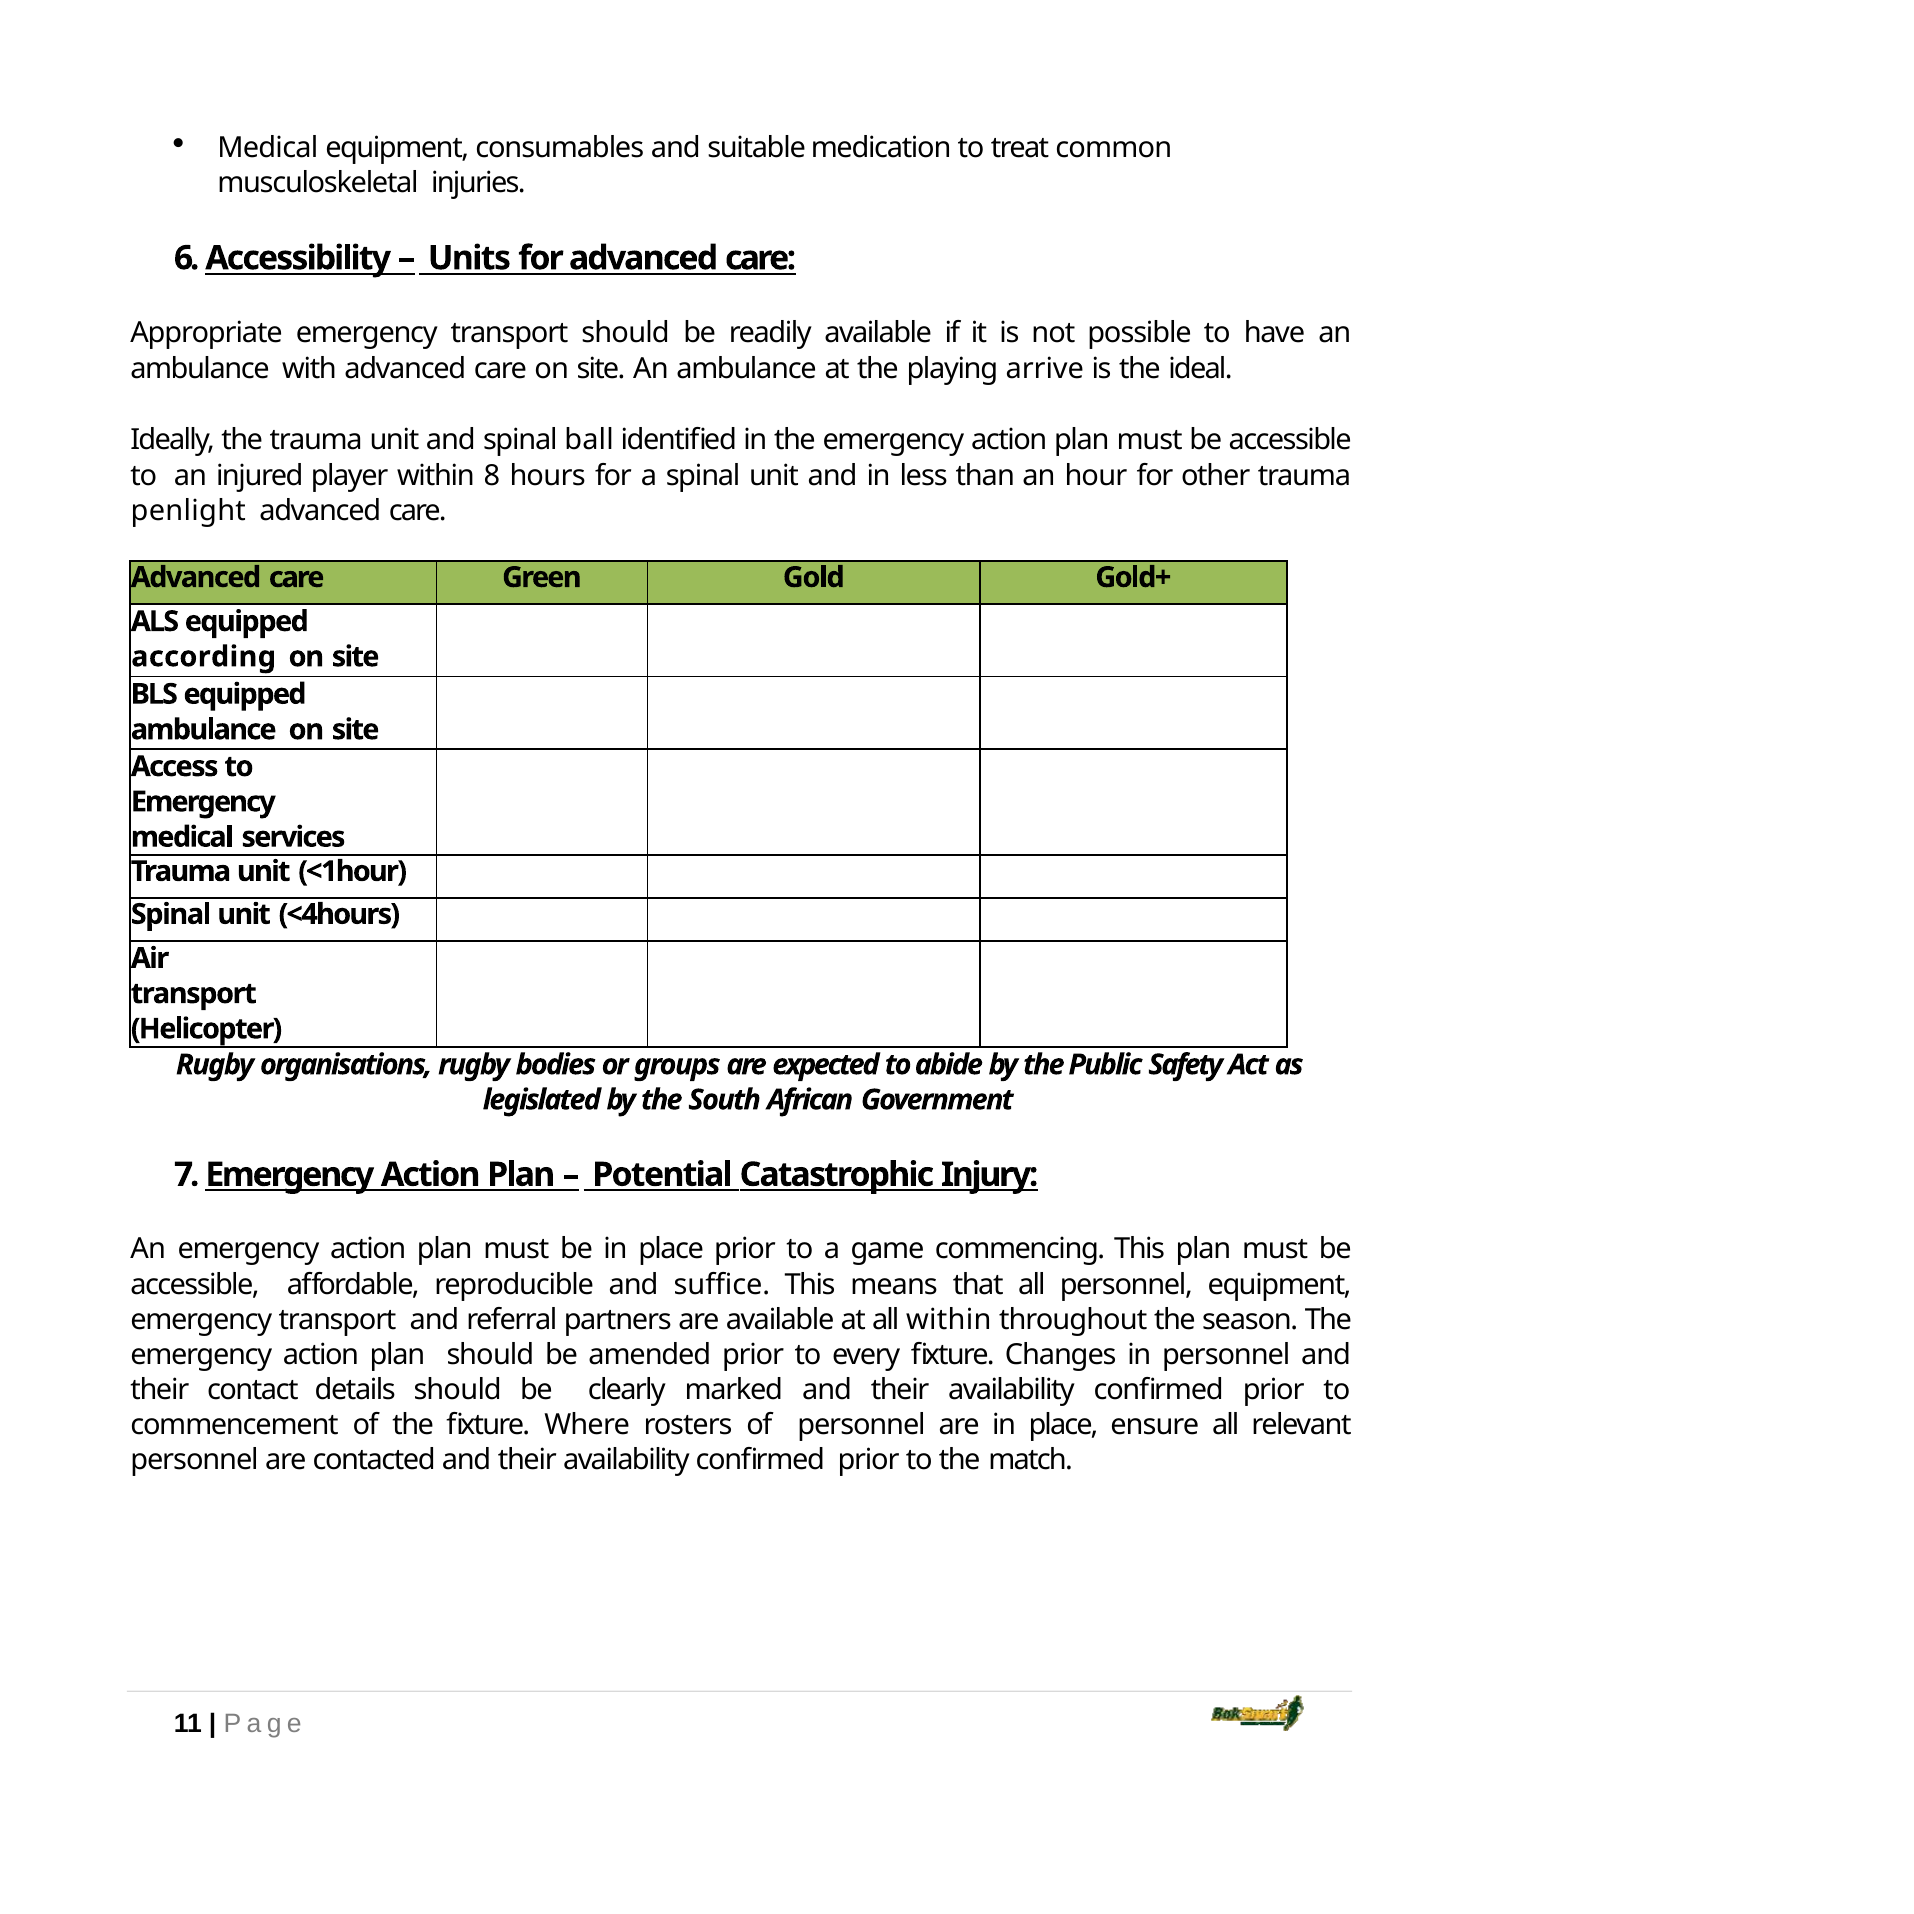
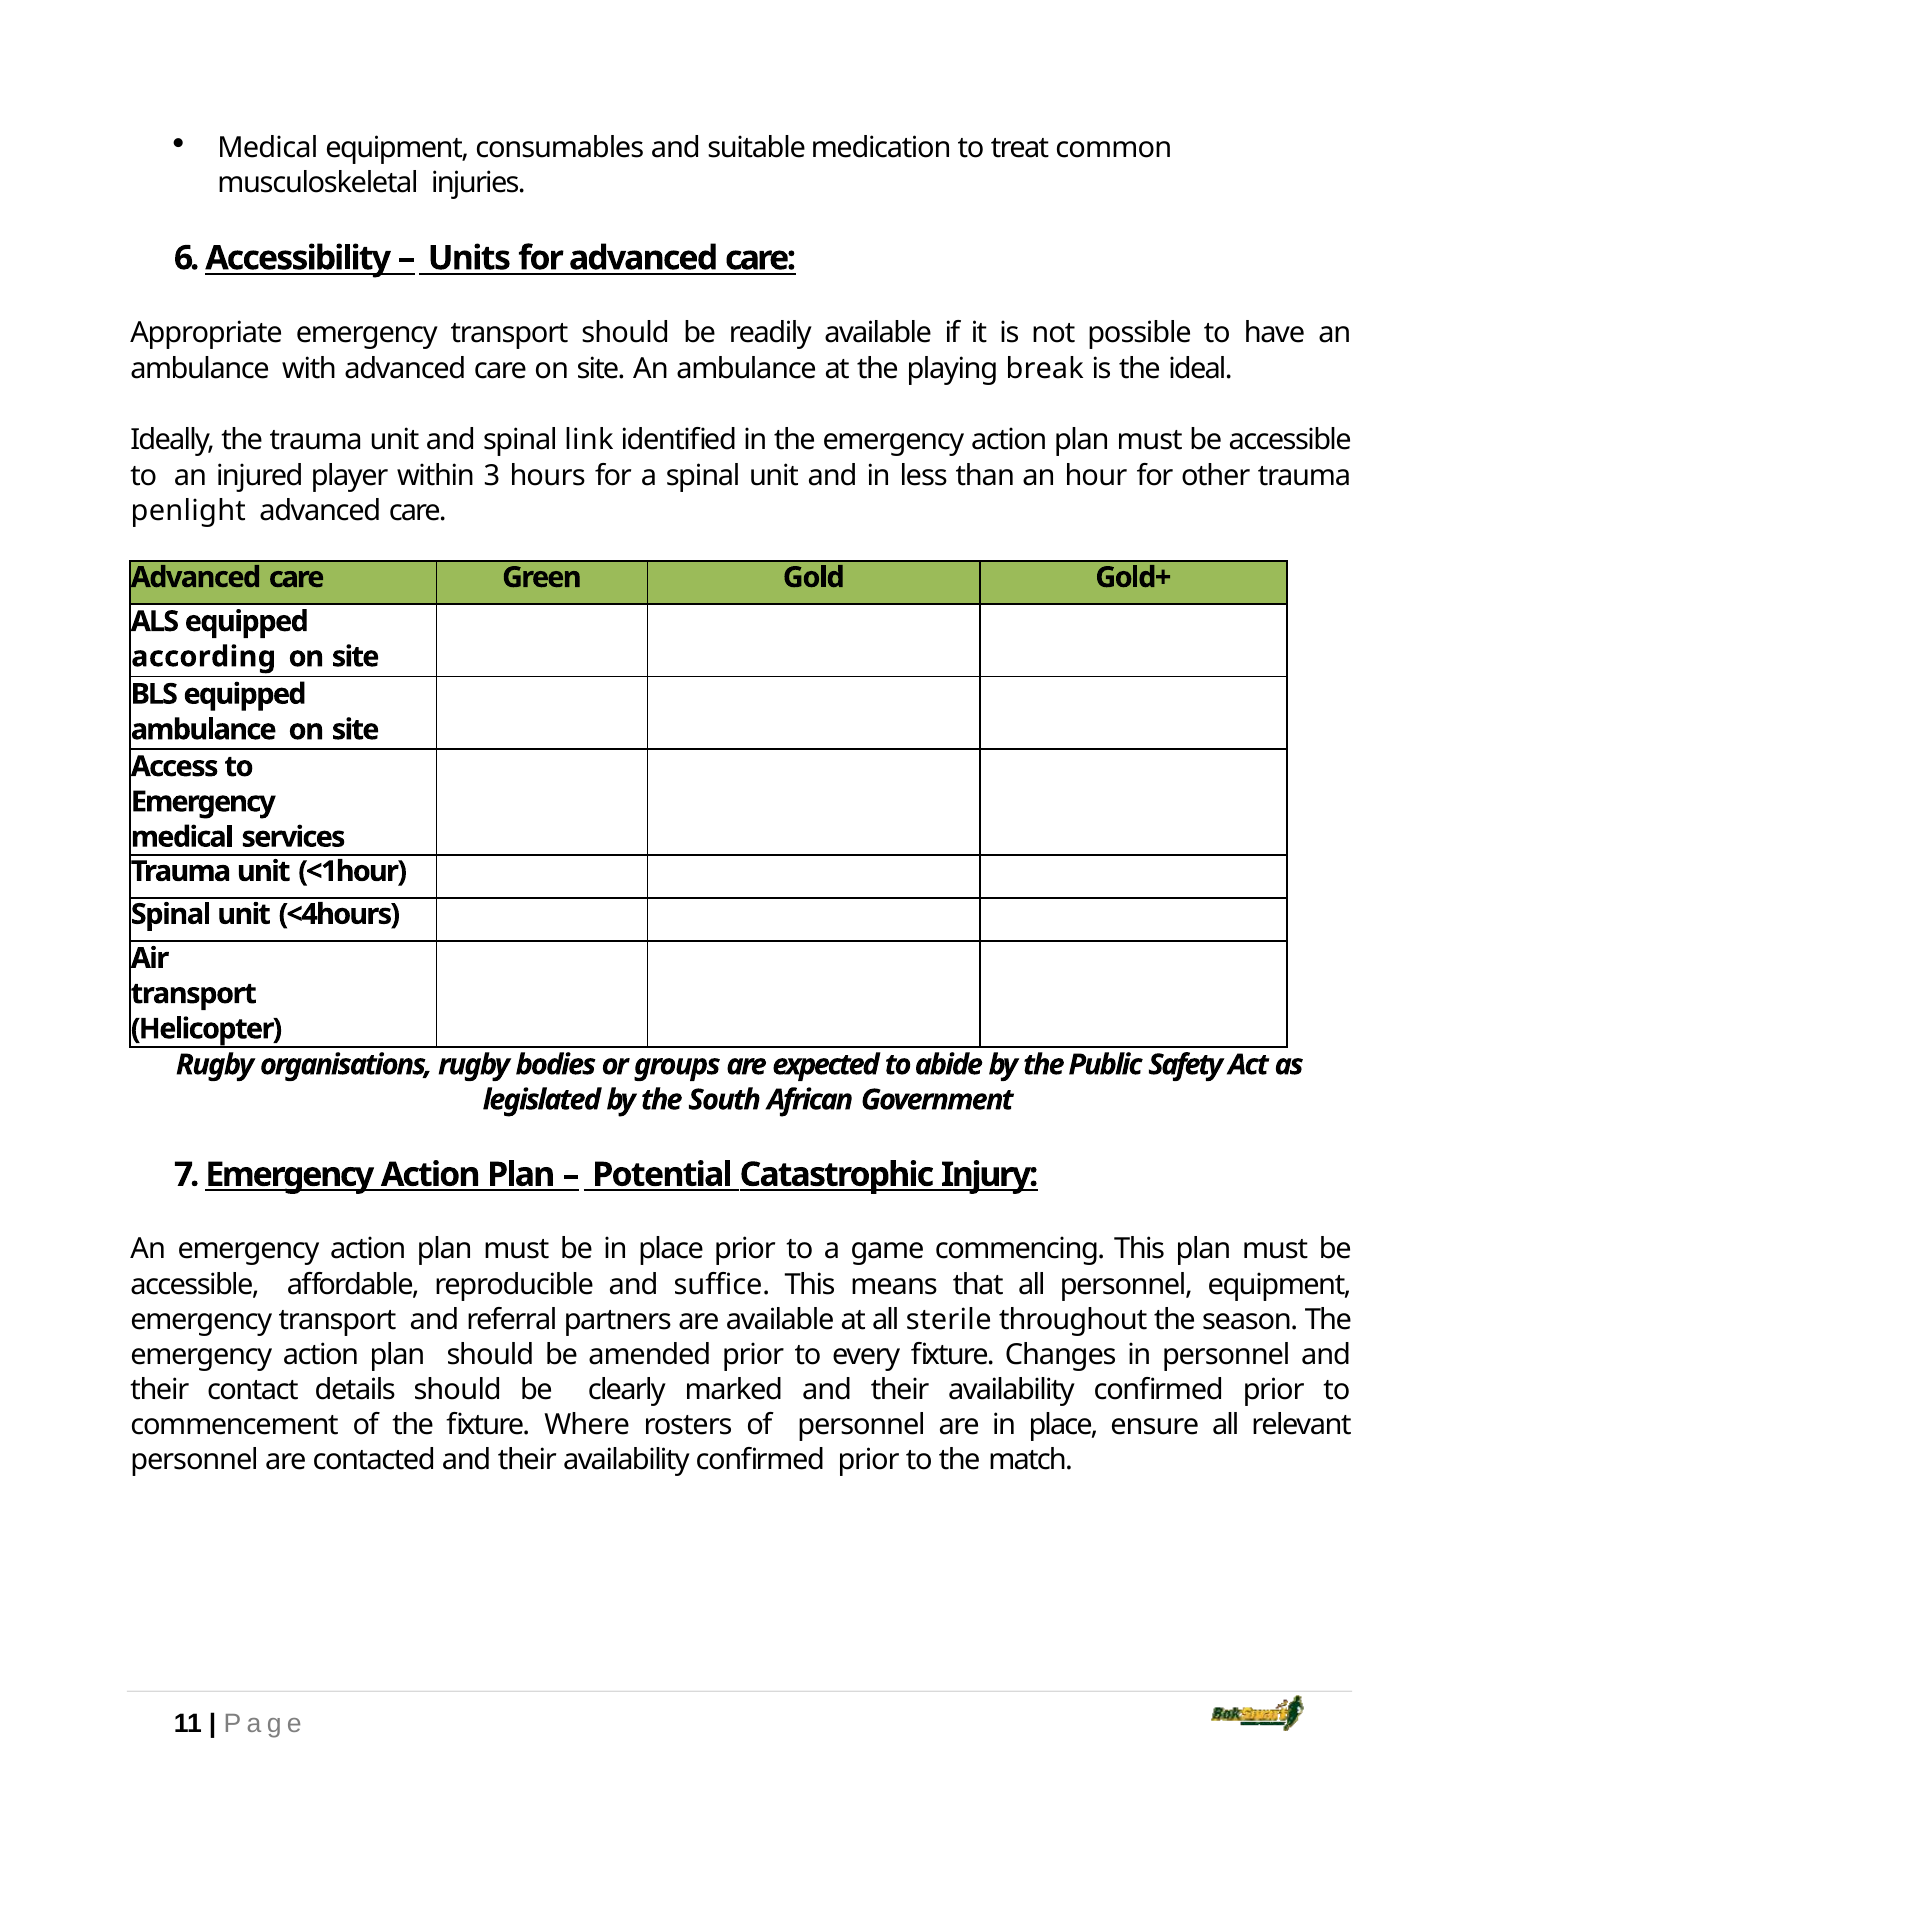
arrive: arrive -> break (1045, 369)
ball: ball -> link (589, 440)
8: 8 -> 3 (492, 475)
all within: within -> sterile (949, 1320)
